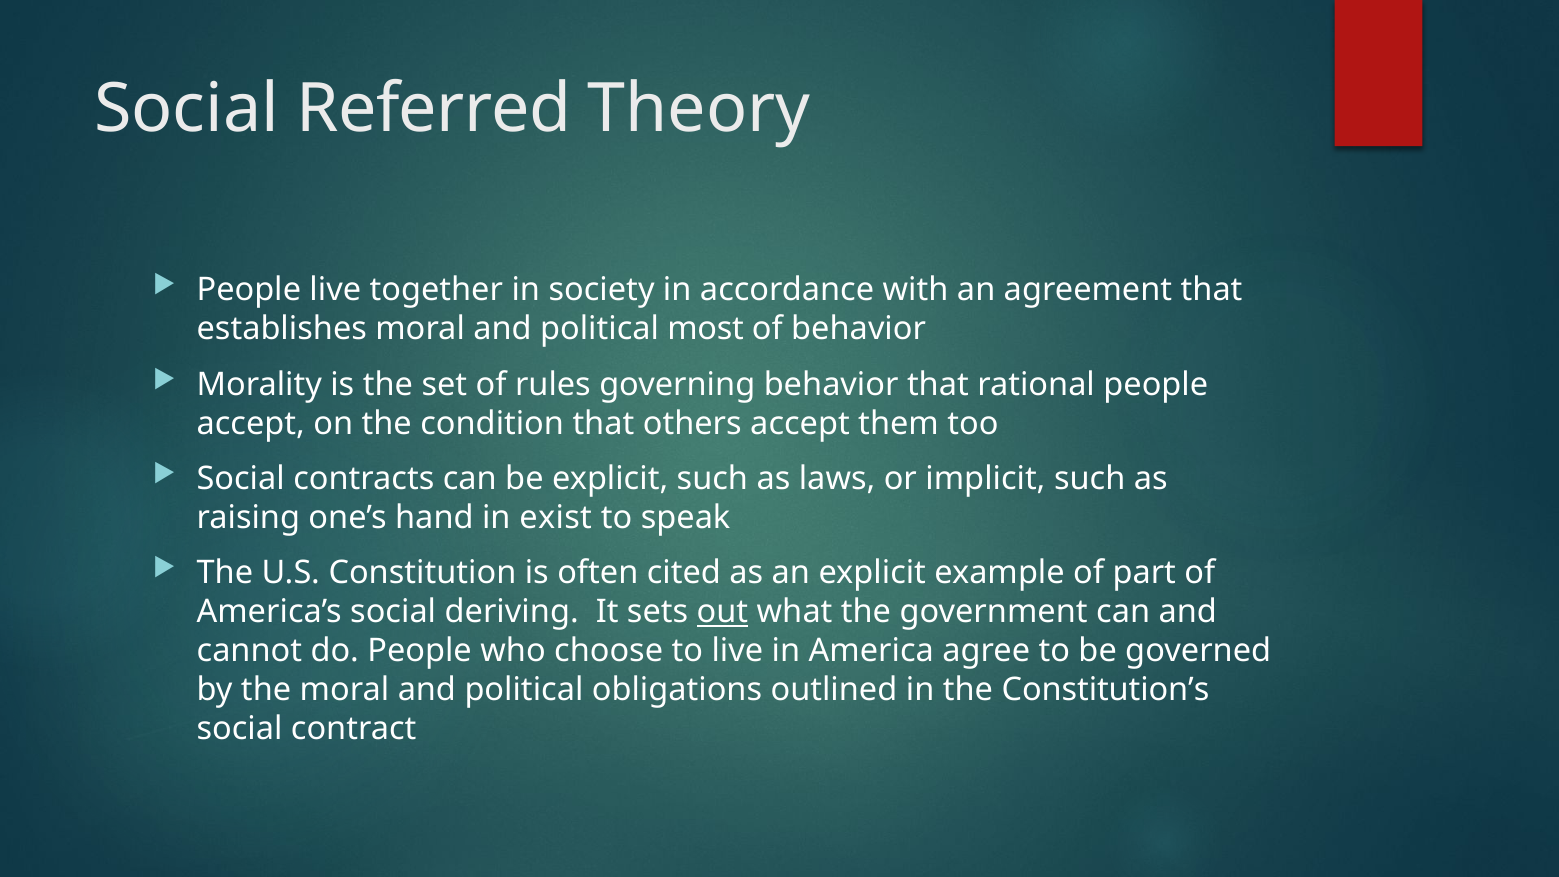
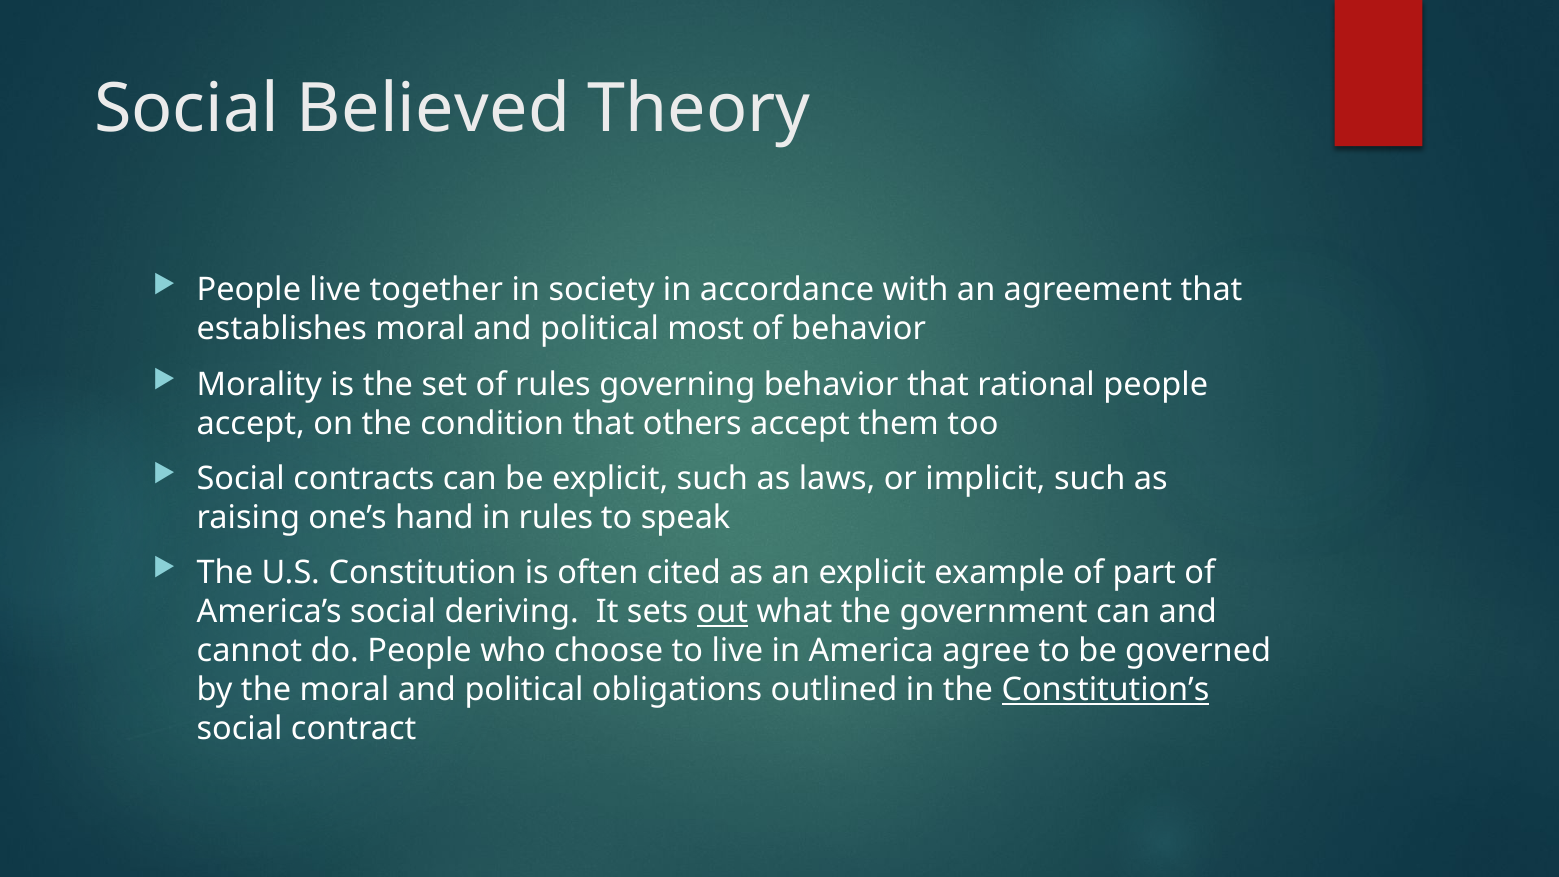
Referred: Referred -> Believed (433, 109)
in exist: exist -> rules (556, 518)
Constitution’s underline: none -> present (1106, 690)
